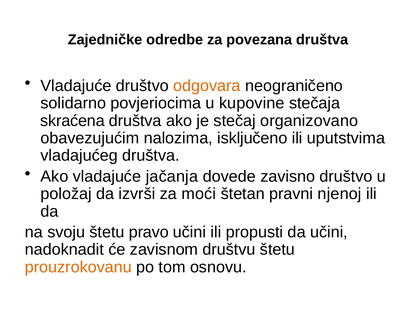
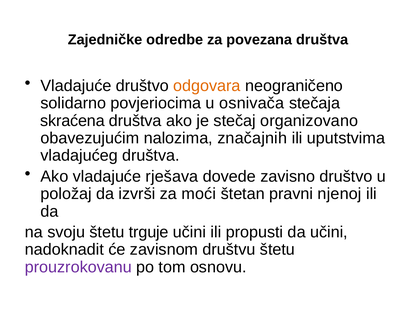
kupovine: kupovine -> osnivača (252, 103)
isključeno: isključeno -> značajnih (252, 138)
jačanja: jačanja -> rješava (172, 176)
pravo: pravo -> trguje (149, 232)
prouzrokovanu colour: orange -> purple (78, 267)
